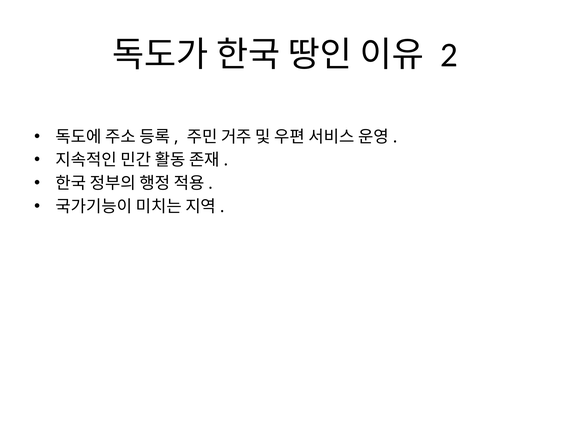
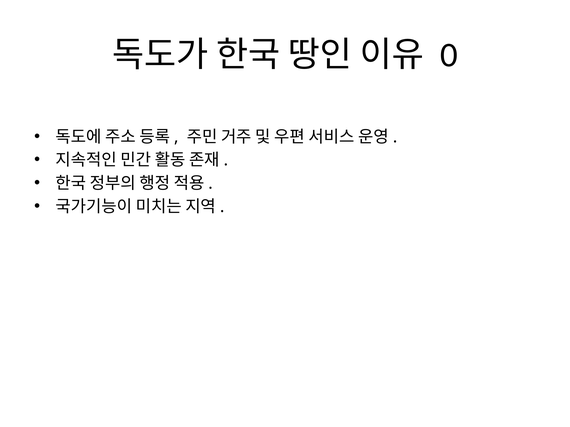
2: 2 -> 0 (449, 55)
